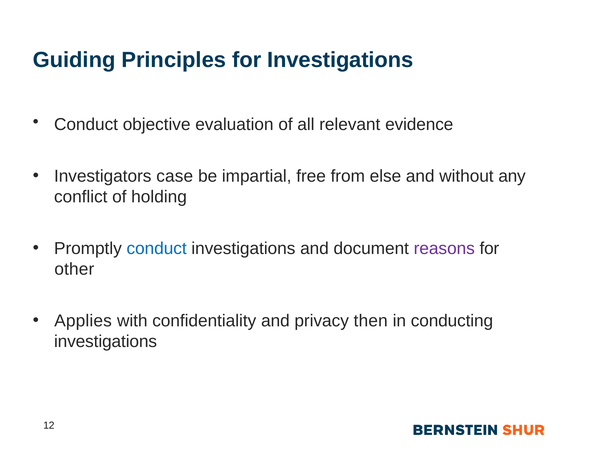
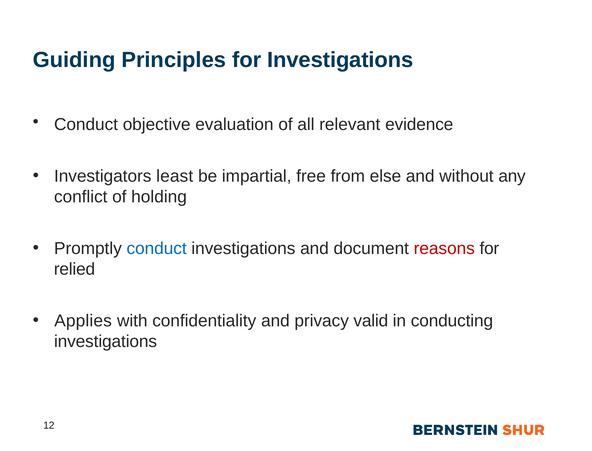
case: case -> least (175, 176)
reasons colour: purple -> red (444, 248)
other: other -> relied (74, 269)
then: then -> valid (371, 321)
